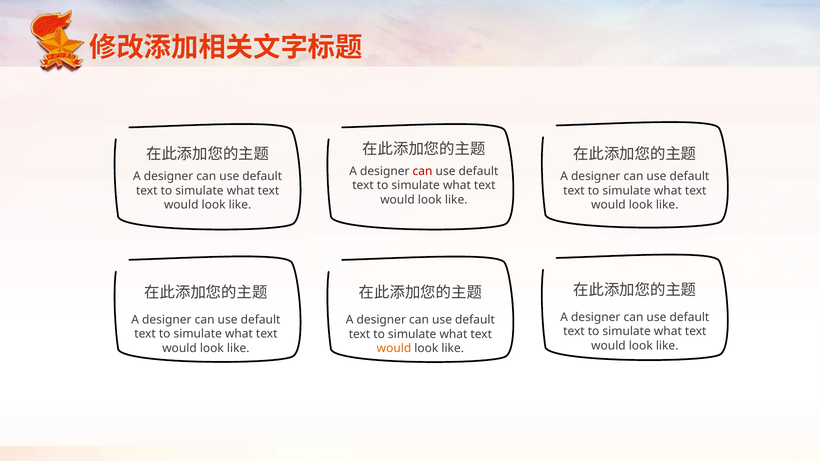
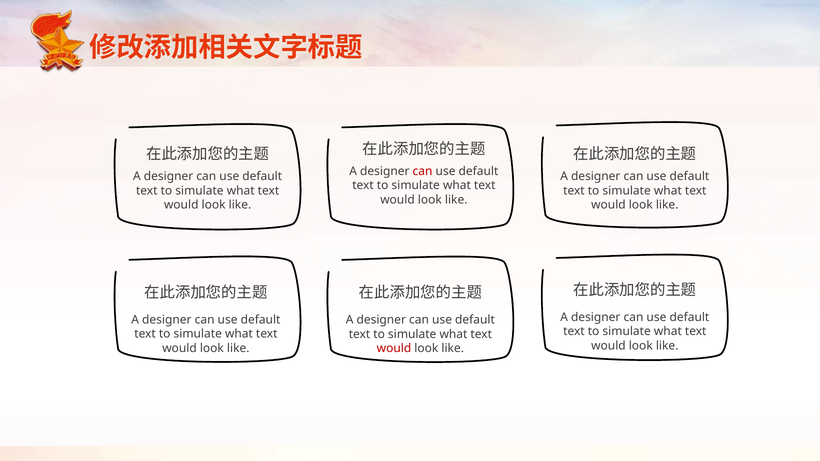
would colour: orange -> red (394, 349)
